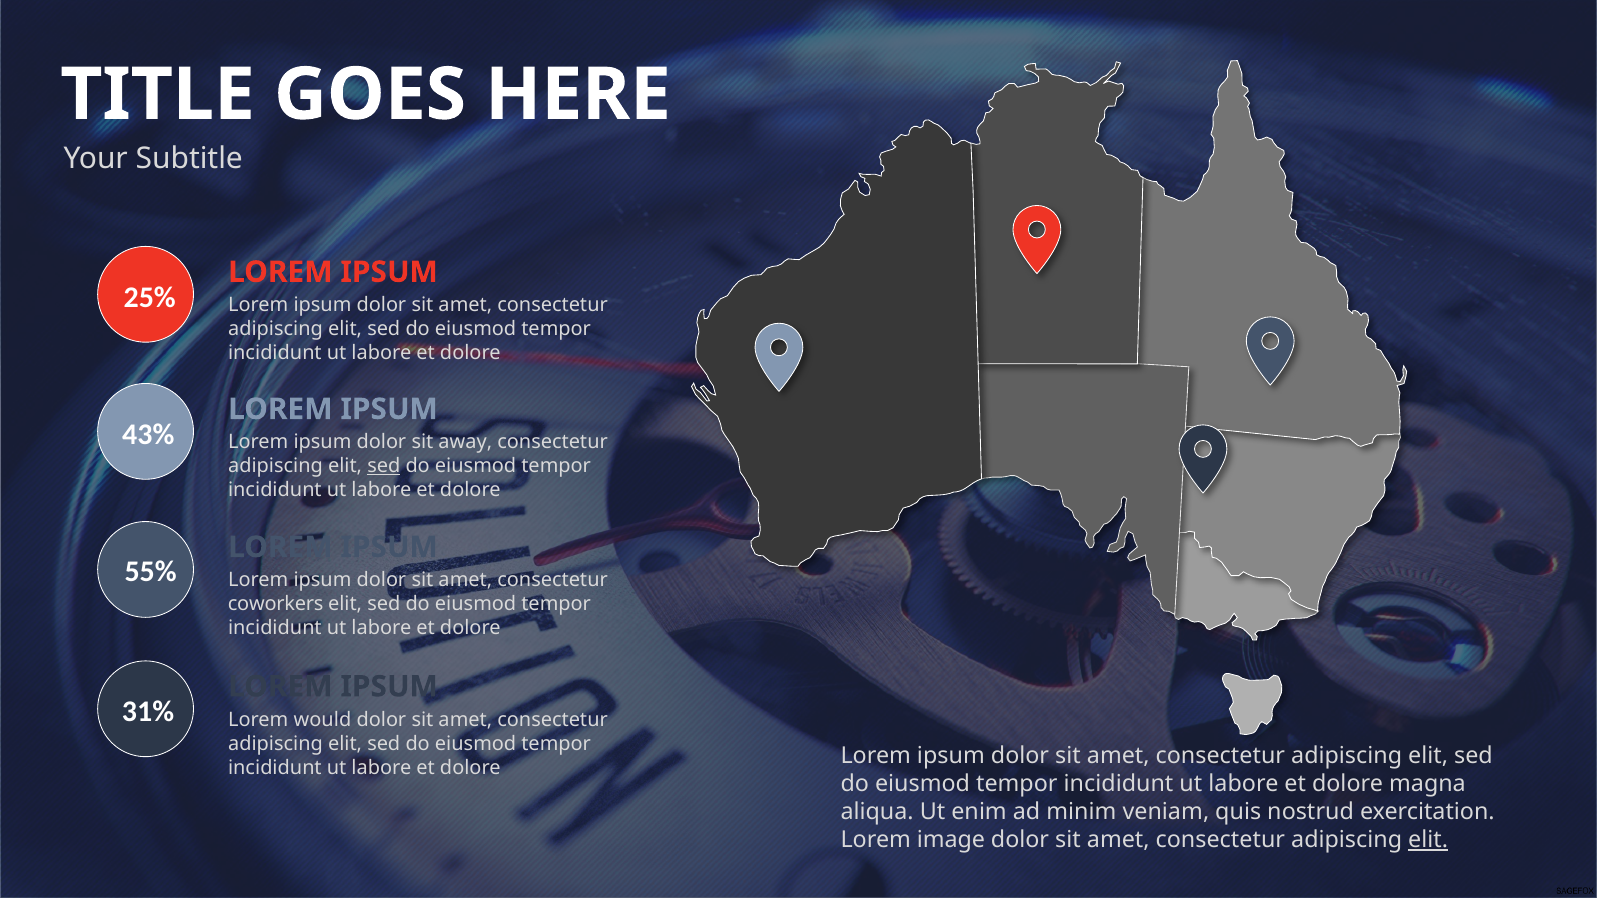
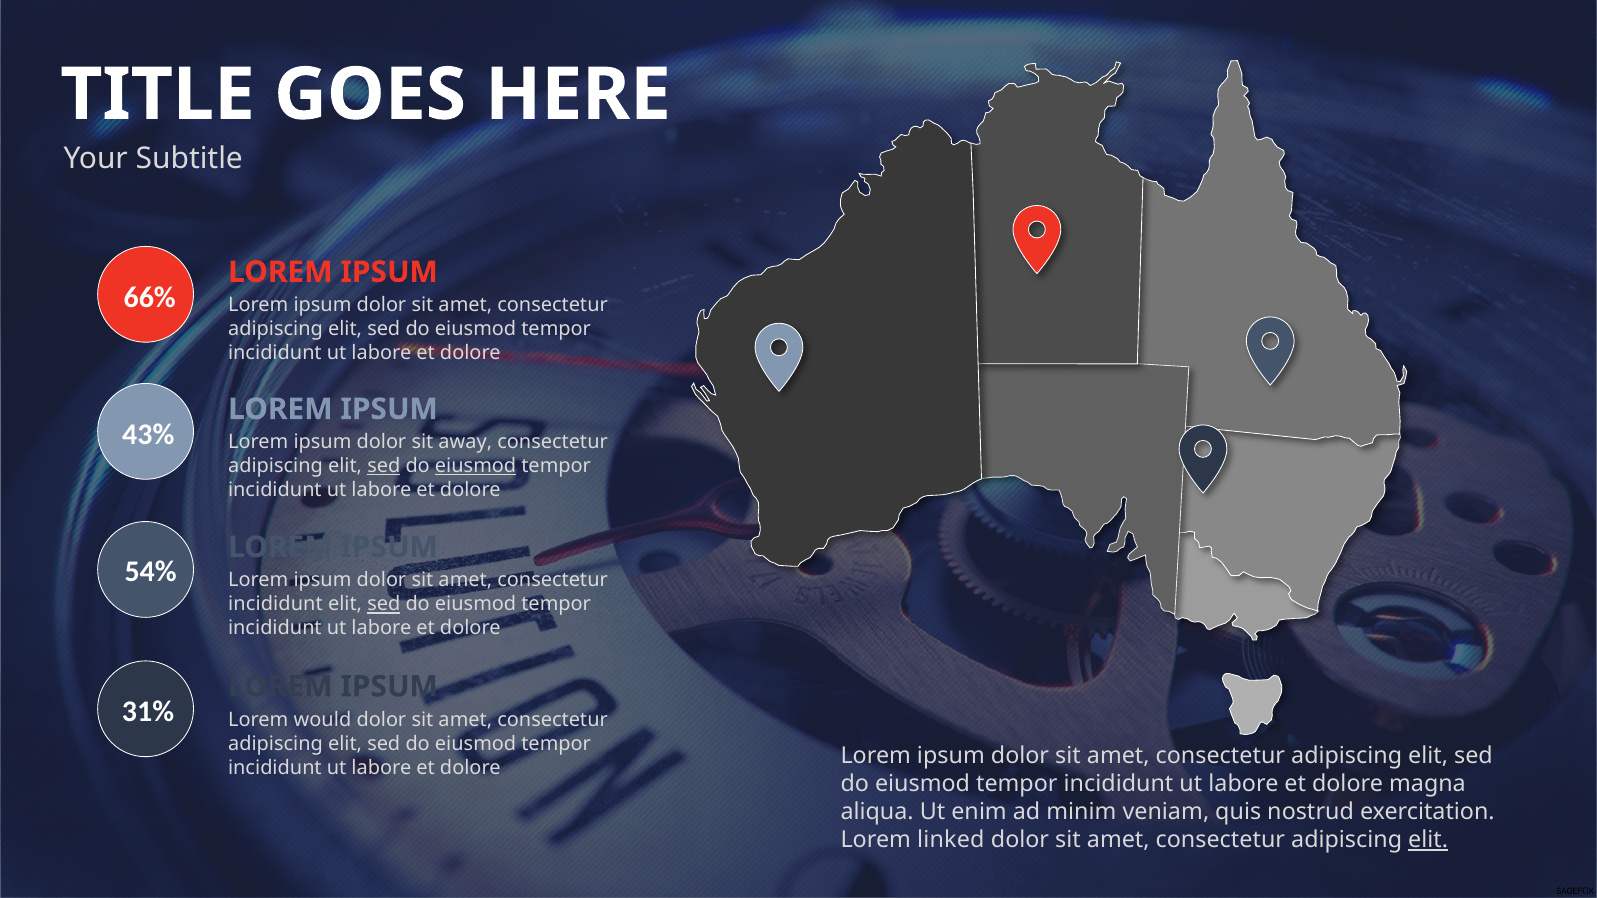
25%: 25% -> 66% (150, 298)
eiusmod underline: none -> present (476, 466)
55%: 55% -> 54% (151, 572)
coworkers: coworkers -> incididunt (276, 605)
sed underline: none -> present (384, 605)
image: image -> linked (951, 840)
